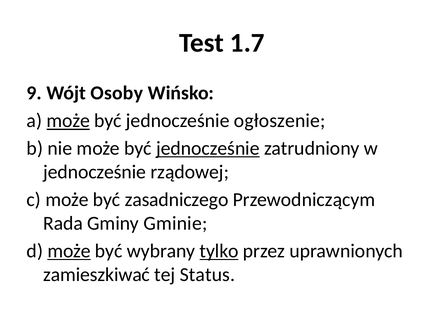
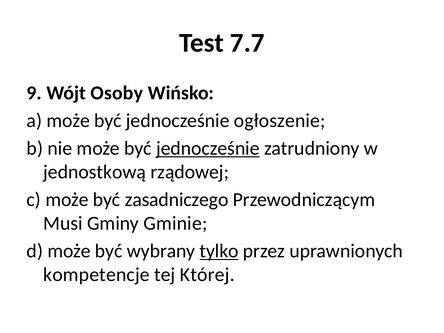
1.7: 1.7 -> 7.7 (247, 43)
może underline: present -> none (68, 121)
jednocześnie: jednocześnie -> jednostkową (95, 172)
Rada: Rada -> Musi (63, 223)
może underline: present -> none (69, 251)
zamieszkiwać: zamieszkiwać -> kompetencje (96, 275)
Status: Status -> Której (207, 275)
